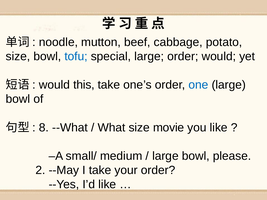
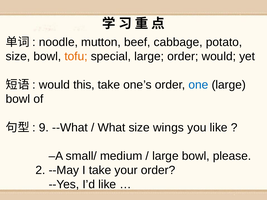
tofu colour: blue -> orange (76, 56)
8: 8 -> 9 (44, 128)
movie: movie -> wings (168, 128)
